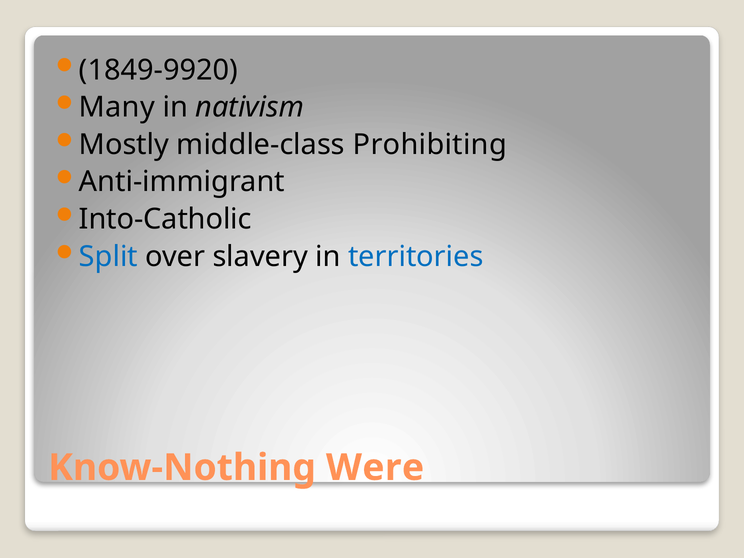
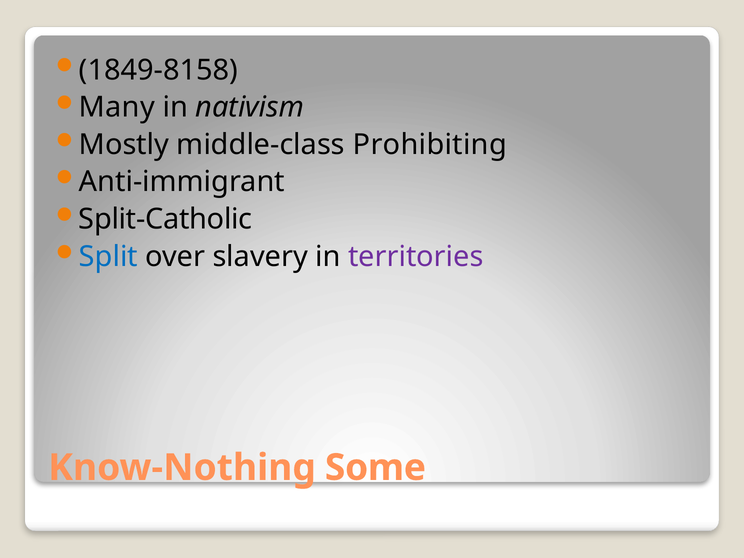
1849-9920: 1849-9920 -> 1849-8158 (158, 70)
Into-Catholic: Into-Catholic -> Split-Catholic (165, 219)
territories colour: blue -> purple (416, 257)
Were: Were -> Some (375, 468)
